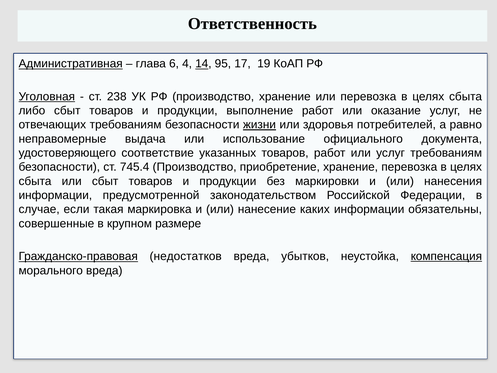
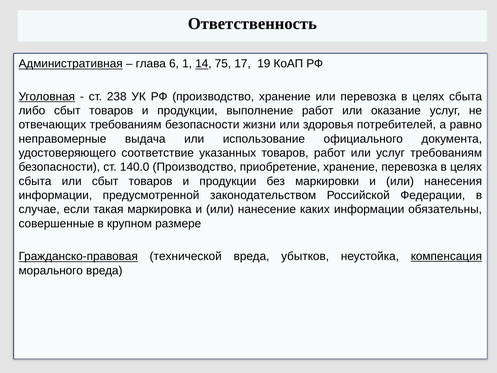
4: 4 -> 1 (187, 64)
95: 95 -> 75 (223, 64)
жизни underline: present -> none (259, 125)
745.4: 745.4 -> 140.0 (135, 167)
недостатков: недостатков -> технической (186, 256)
